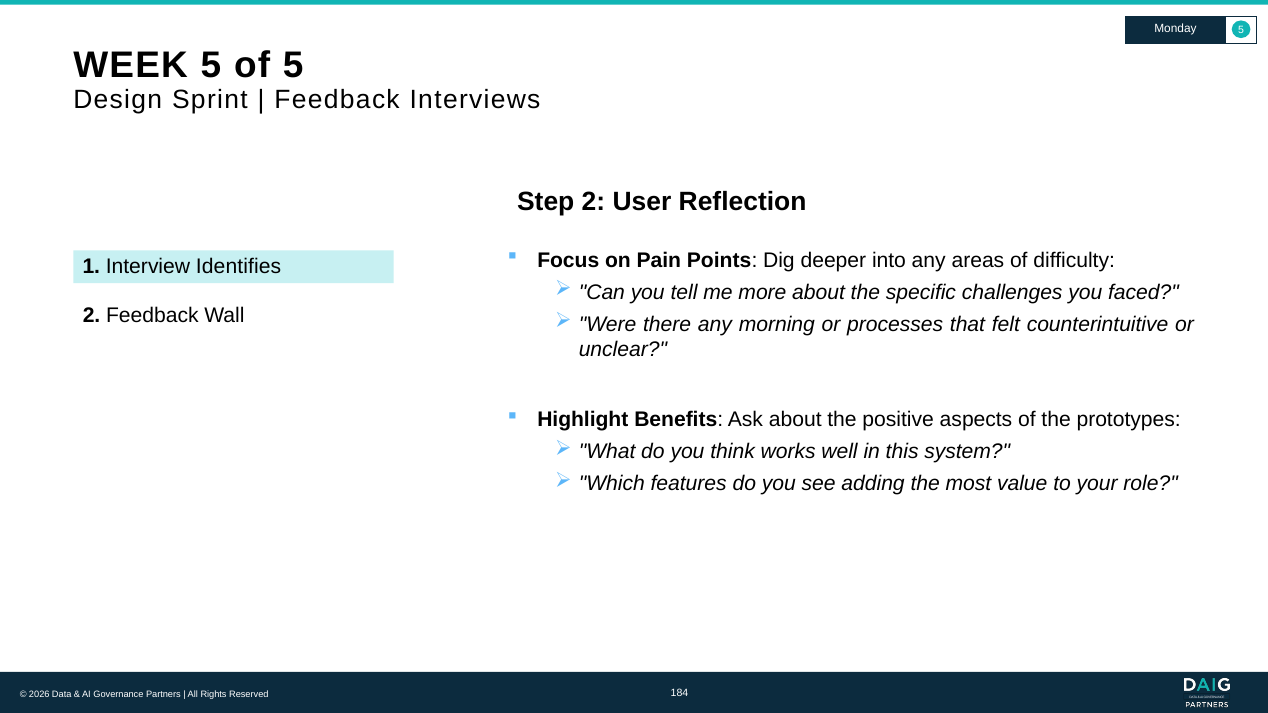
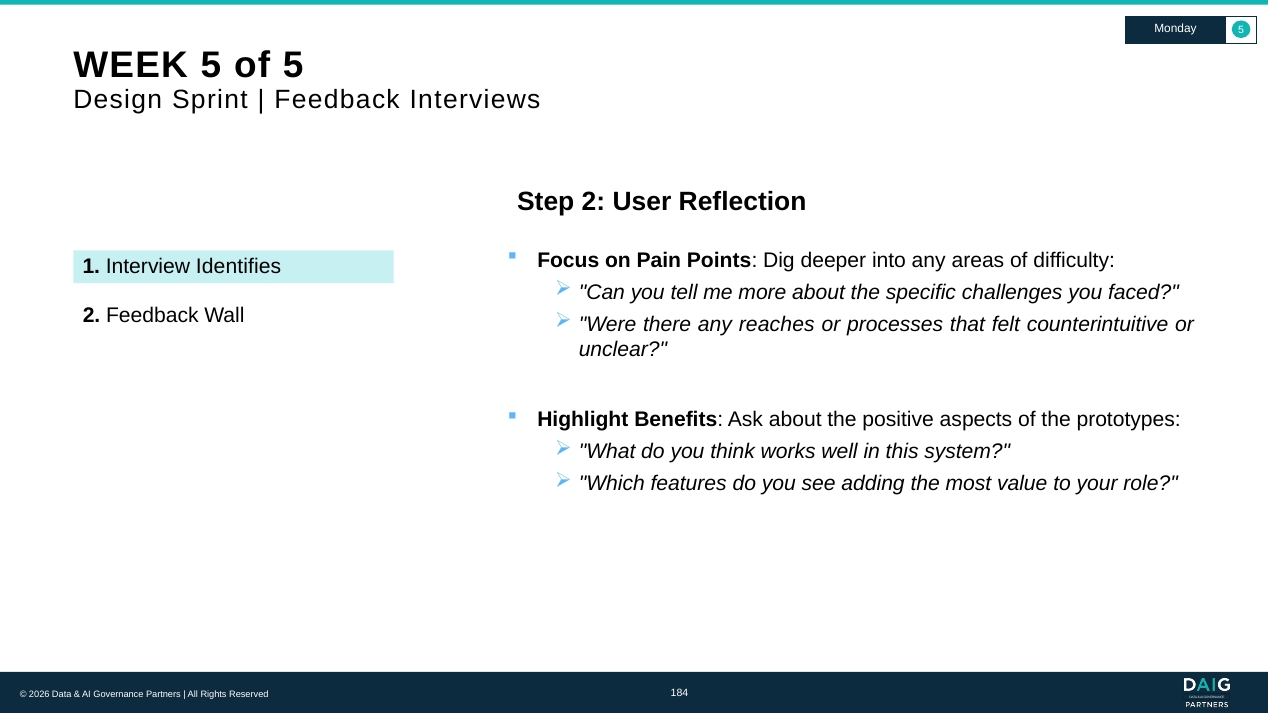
morning: morning -> reaches (777, 324)
